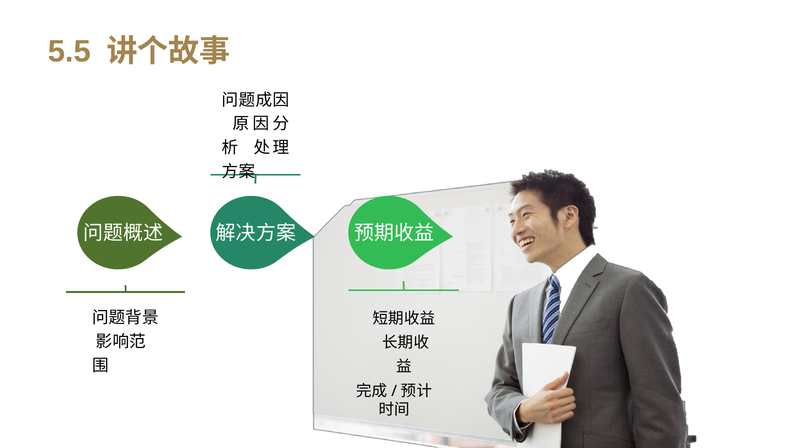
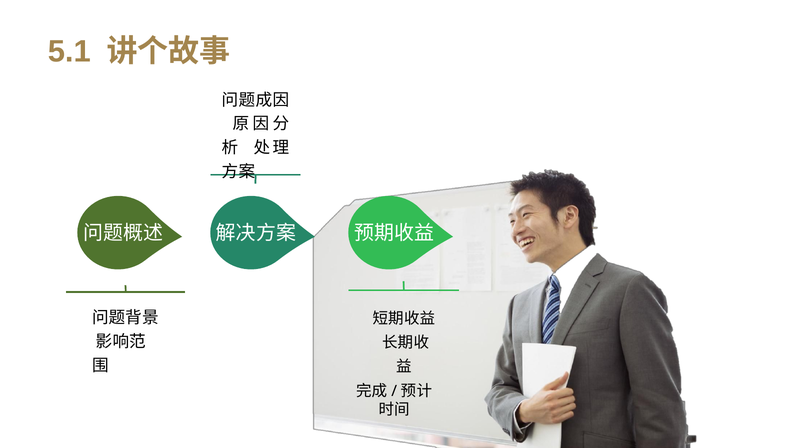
5.5: 5.5 -> 5.1 (69, 51)
